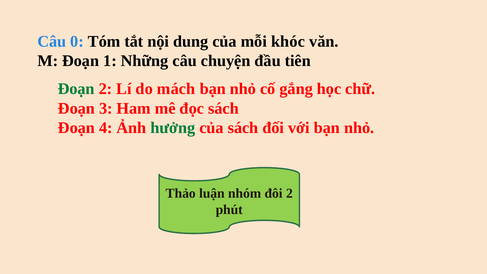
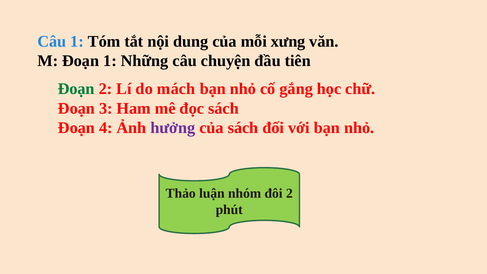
Câu 0: 0 -> 1 (77, 41)
khóc: khóc -> xưng (288, 41)
hưởng colour: green -> purple (173, 128)
